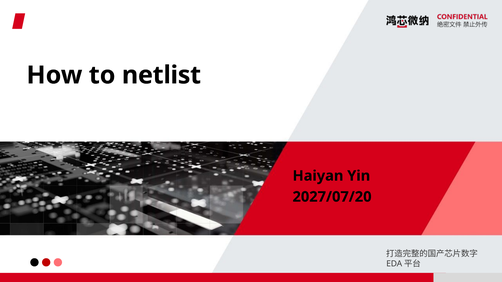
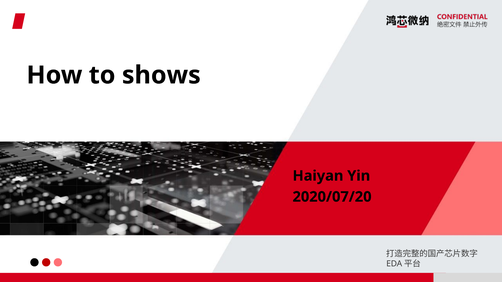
netlist: netlist -> shows (161, 75)
2027/07/20: 2027/07/20 -> 2020/07/20 (332, 197)
